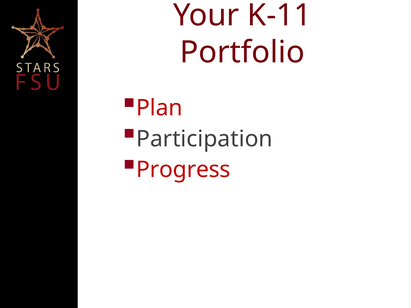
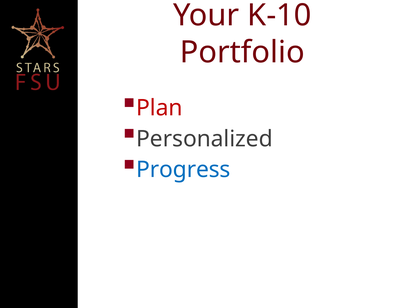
K-11: K-11 -> K-10 (279, 15)
Participation: Participation -> Personalized (204, 139)
Progress colour: red -> blue (183, 170)
